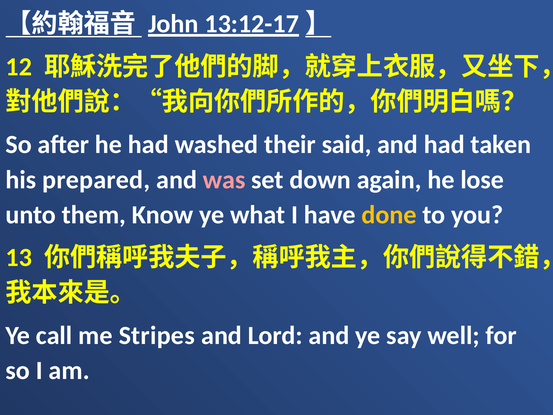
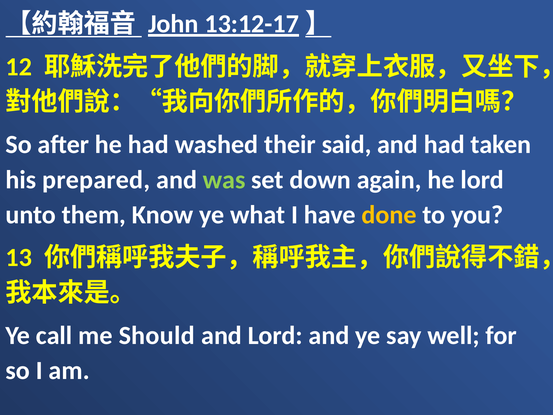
was colour: pink -> light green (224, 180)
he lose: lose -> lord (482, 180)
Stripes: Stripes -> Should (157, 335)
